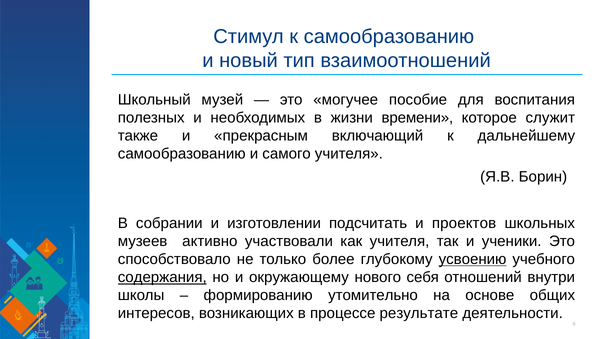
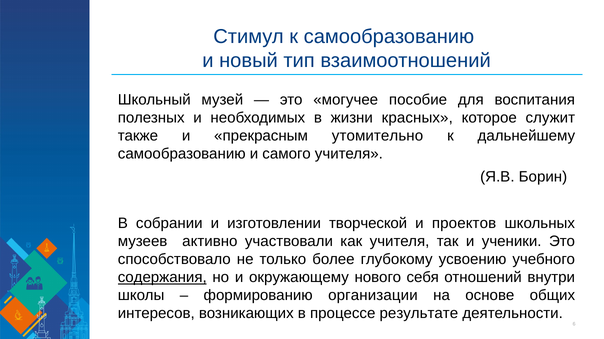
времени: времени -> красных (417, 118)
включающий: включающий -> утомительно (378, 136)
подсчитать: подсчитать -> творческой (368, 224)
усвоению underline: present -> none (473, 260)
утомительно: утомительно -> организации (373, 296)
